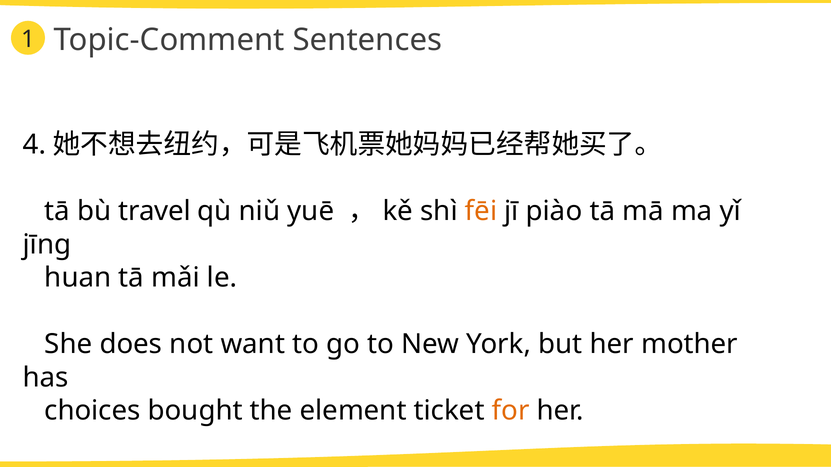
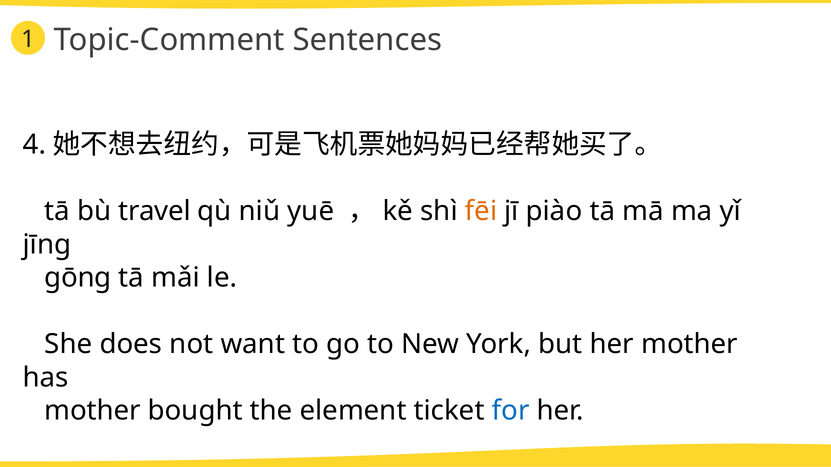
huan: huan -> gōng (78, 278)
choices: choices -> mother (92, 411)
for colour: orange -> blue (511, 411)
